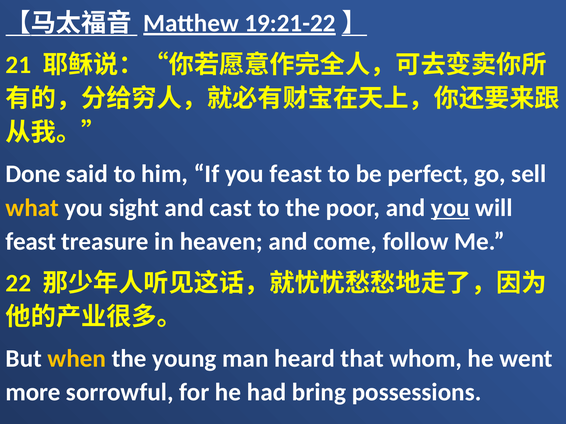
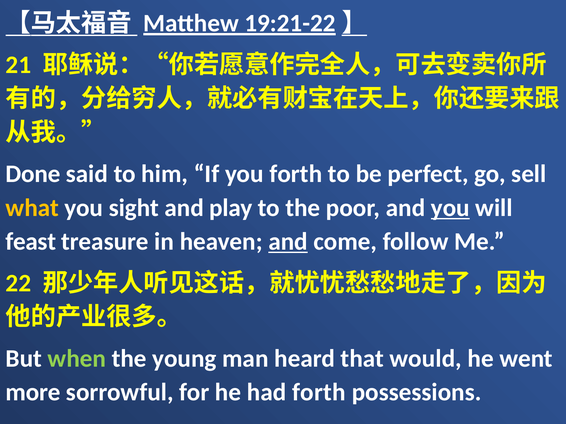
you feast: feast -> forth (296, 174)
cast: cast -> play (231, 208)
and underline: none -> present (288, 242)
when colour: yellow -> light green (77, 359)
whom: whom -> would (426, 359)
had bring: bring -> forth (319, 393)
